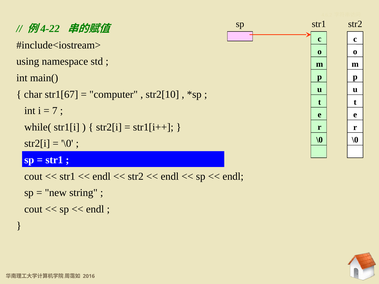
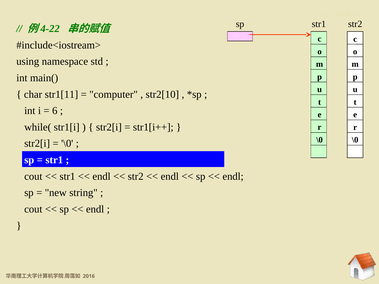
str1[67: str1[67 -> str1[11 (61, 94)
7: 7 -> 6 (55, 111)
